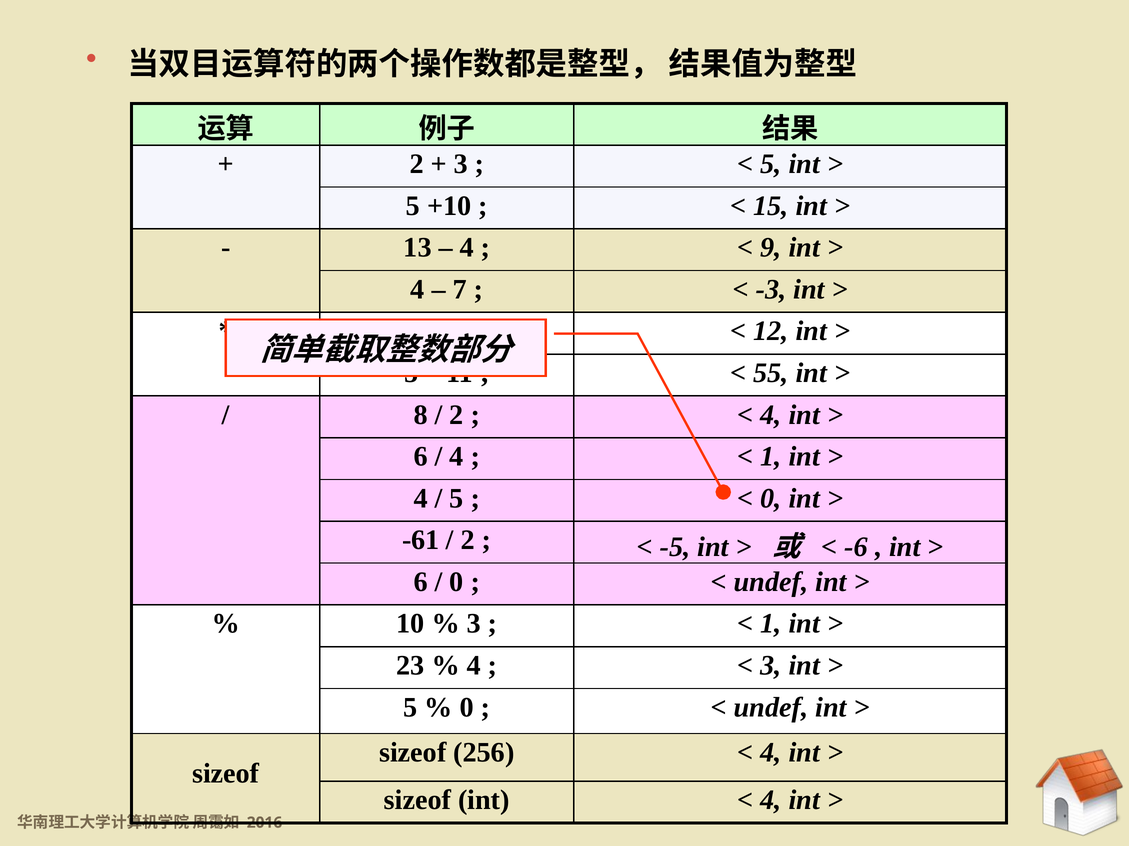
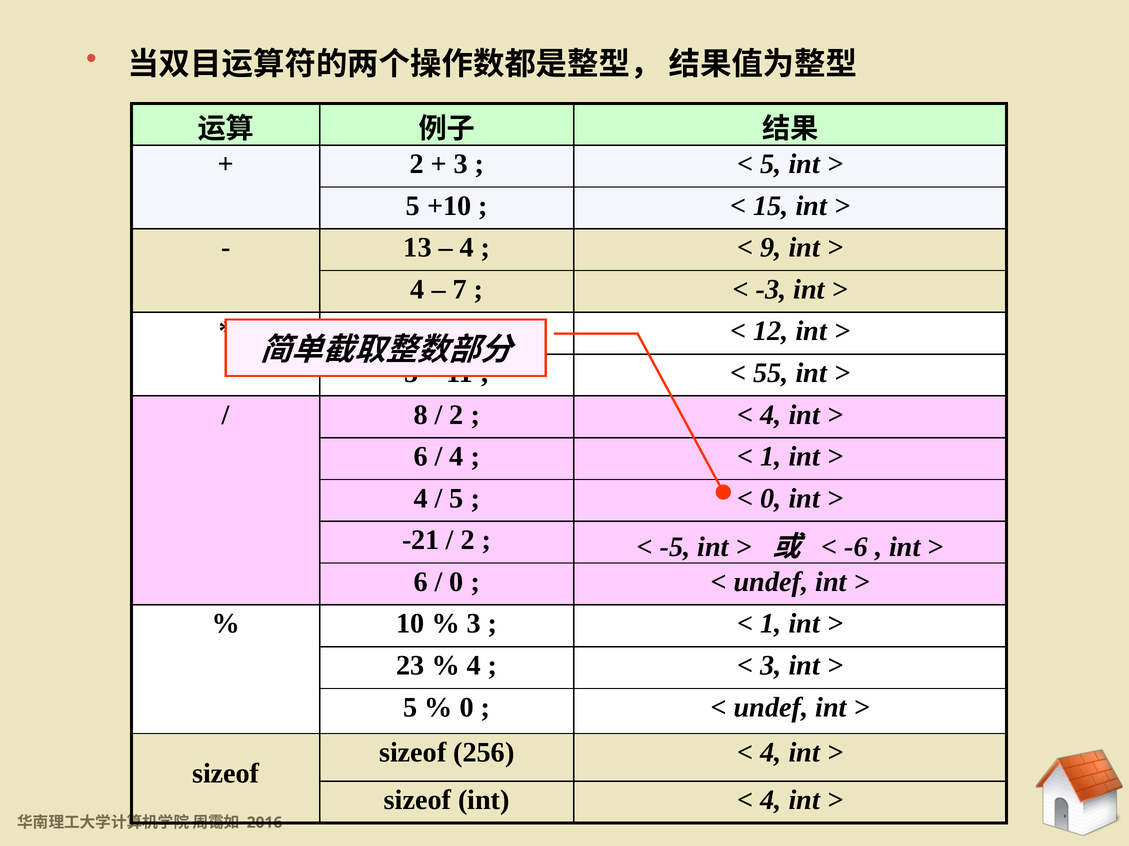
-61: -61 -> -21 (421, 541)
